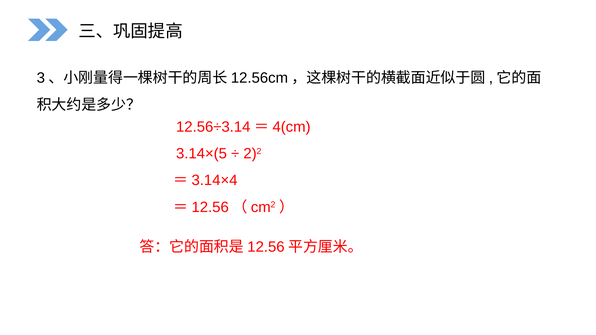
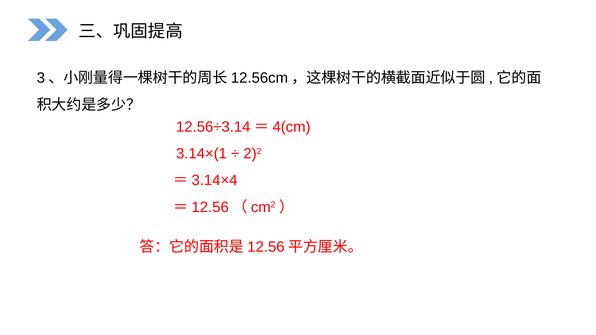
3.14×(5: 3.14×(5 -> 3.14×(1 (201, 154)
